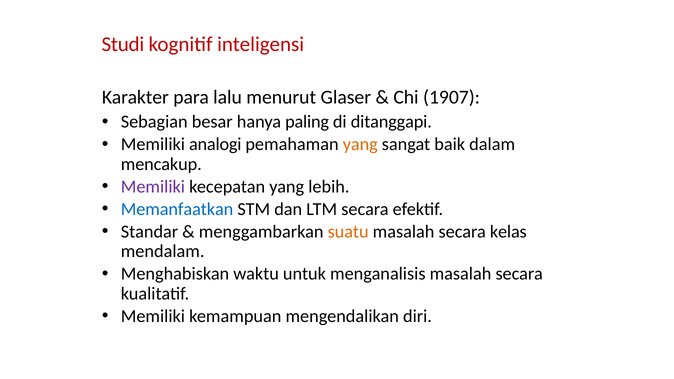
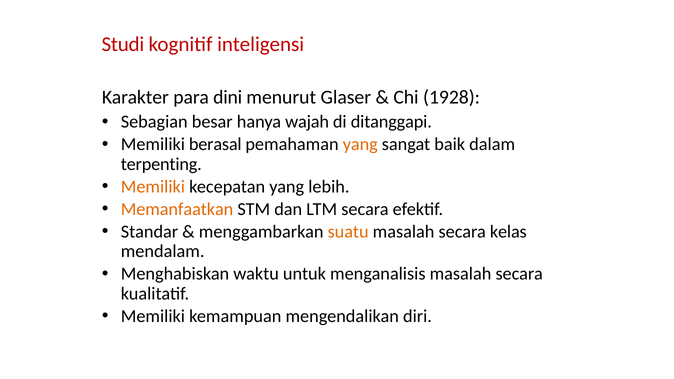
lalu: lalu -> dini (228, 97)
1907: 1907 -> 1928 (452, 97)
paling: paling -> wajah (307, 122)
analogi: analogi -> berasal (215, 144)
mencakup: mencakup -> terpenting (161, 164)
Memiliki colour: purple -> orange (153, 187)
Memanfaatkan colour: blue -> orange (177, 209)
